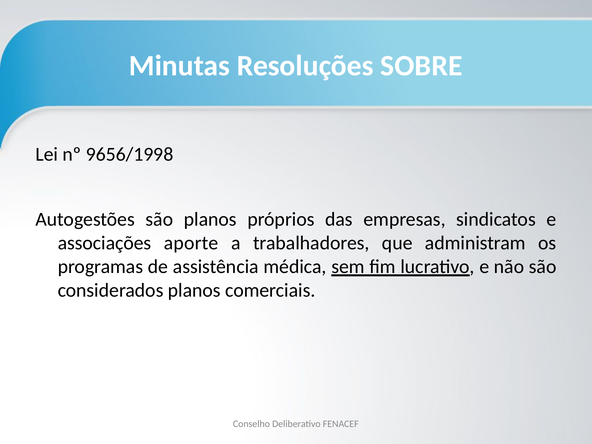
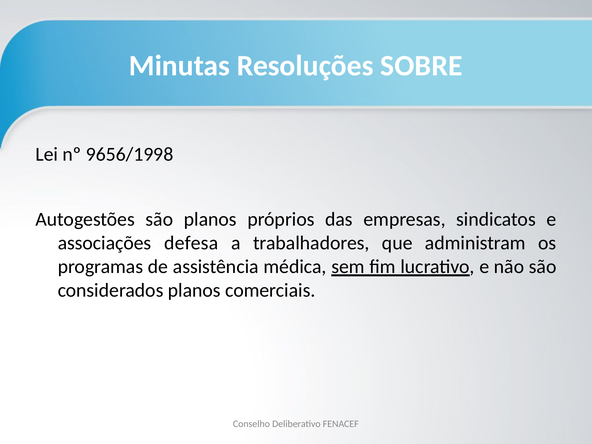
aporte: aporte -> defesa (191, 243)
